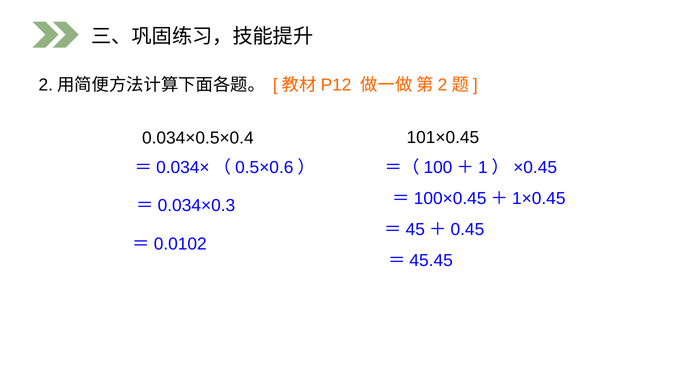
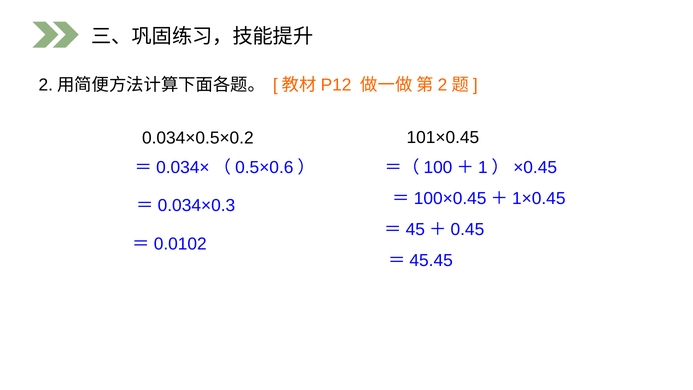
0.034×0.5×0.4: 0.034×0.5×0.4 -> 0.034×0.5×0.2 (198, 138)
